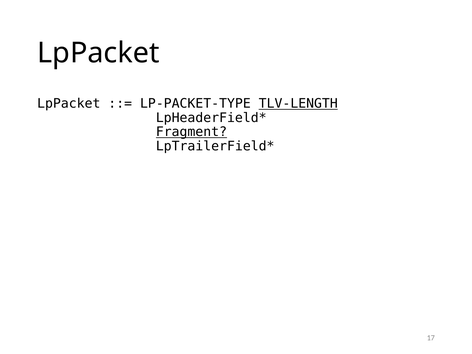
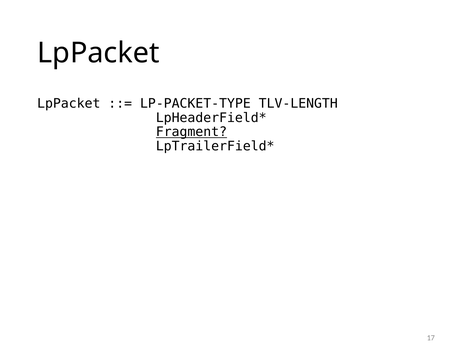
TLV-LENGTH underline: present -> none (298, 104)
